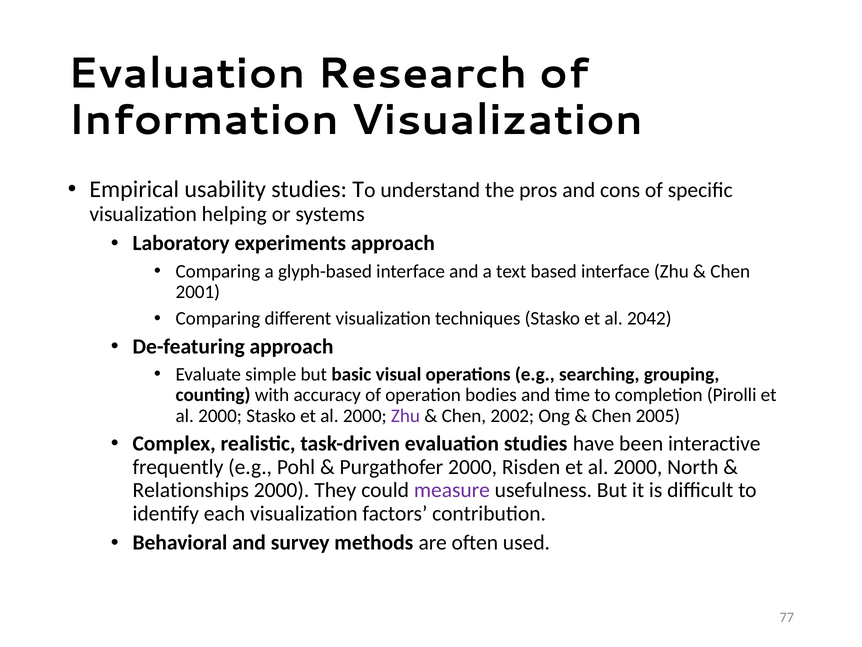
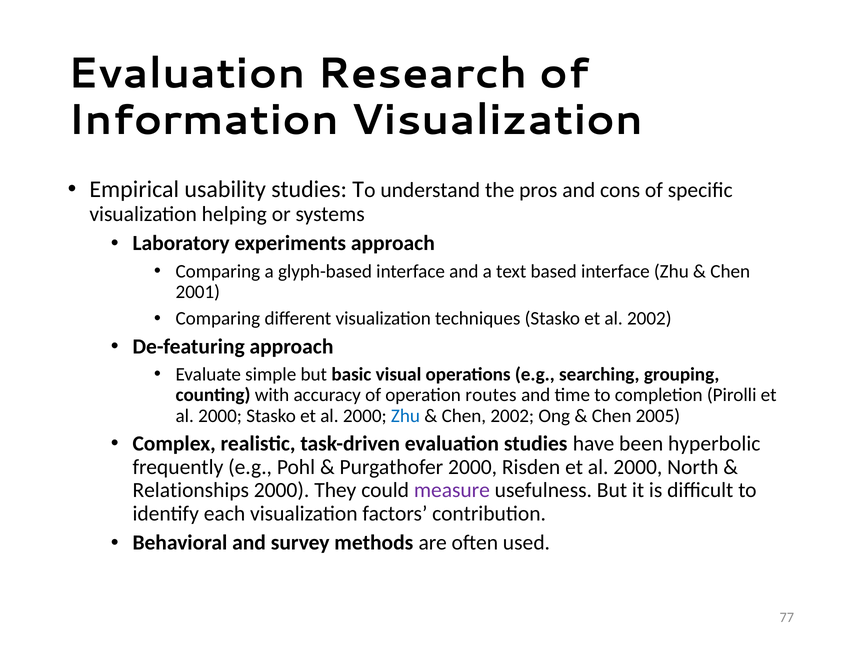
al 2042: 2042 -> 2002 (649, 318)
bodies: bodies -> routes (491, 395)
Zhu colour: purple -> blue (405, 415)
interactive: interactive -> hyperbolic (714, 443)
